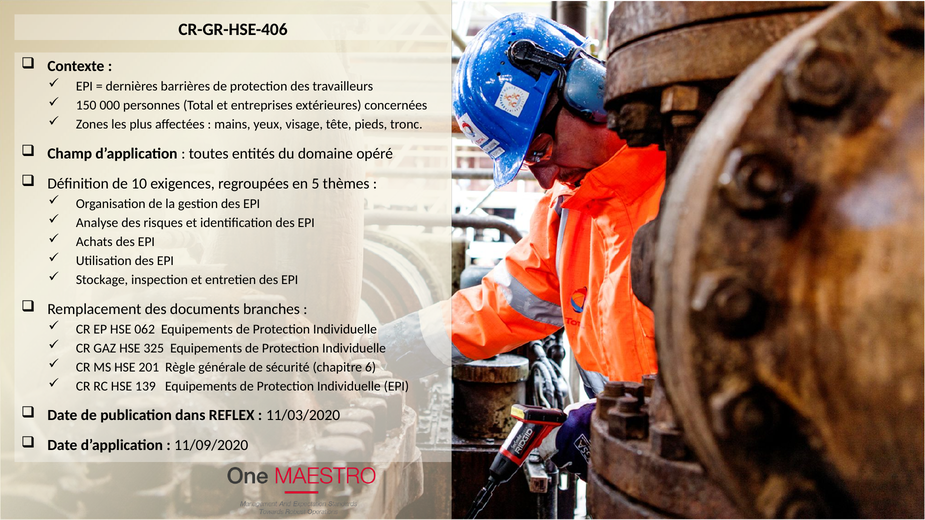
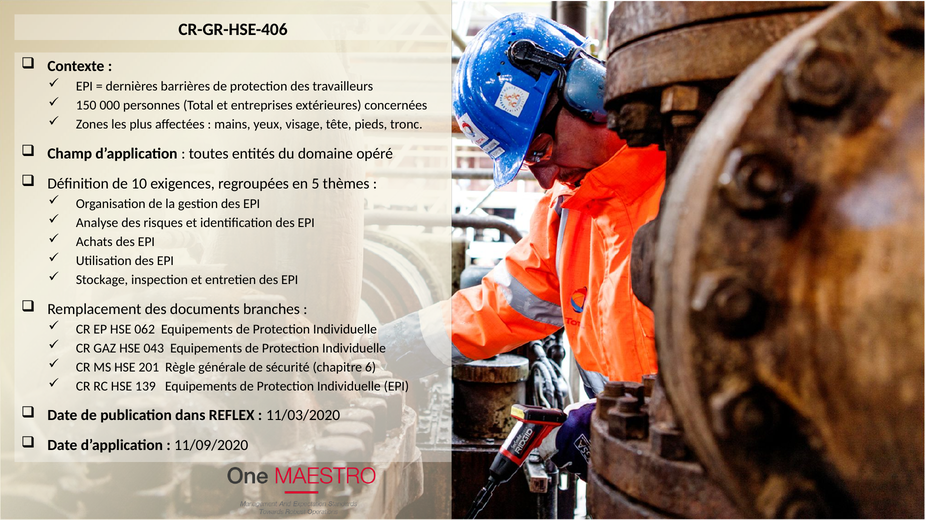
325: 325 -> 043 (154, 348)
